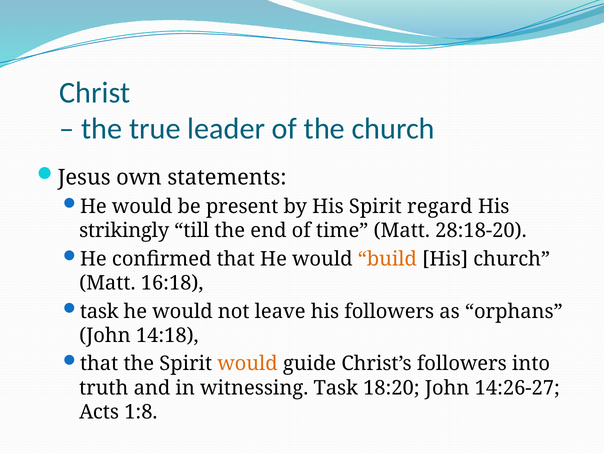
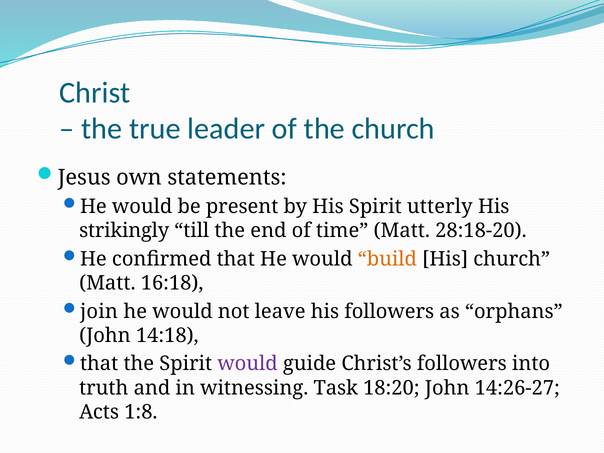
regard: regard -> utterly (440, 207)
task: task -> join (99, 311)
would colour: orange -> purple (248, 364)
